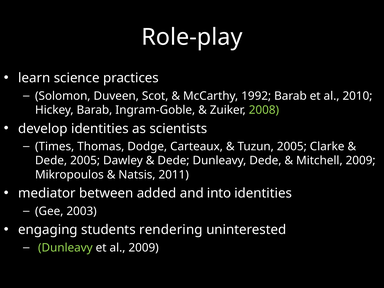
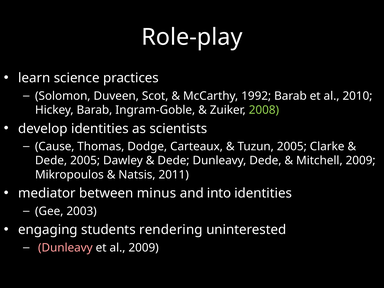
Times: Times -> Cause (55, 147)
added: added -> minus (156, 193)
Dunleavy colour: light green -> pink (65, 248)
